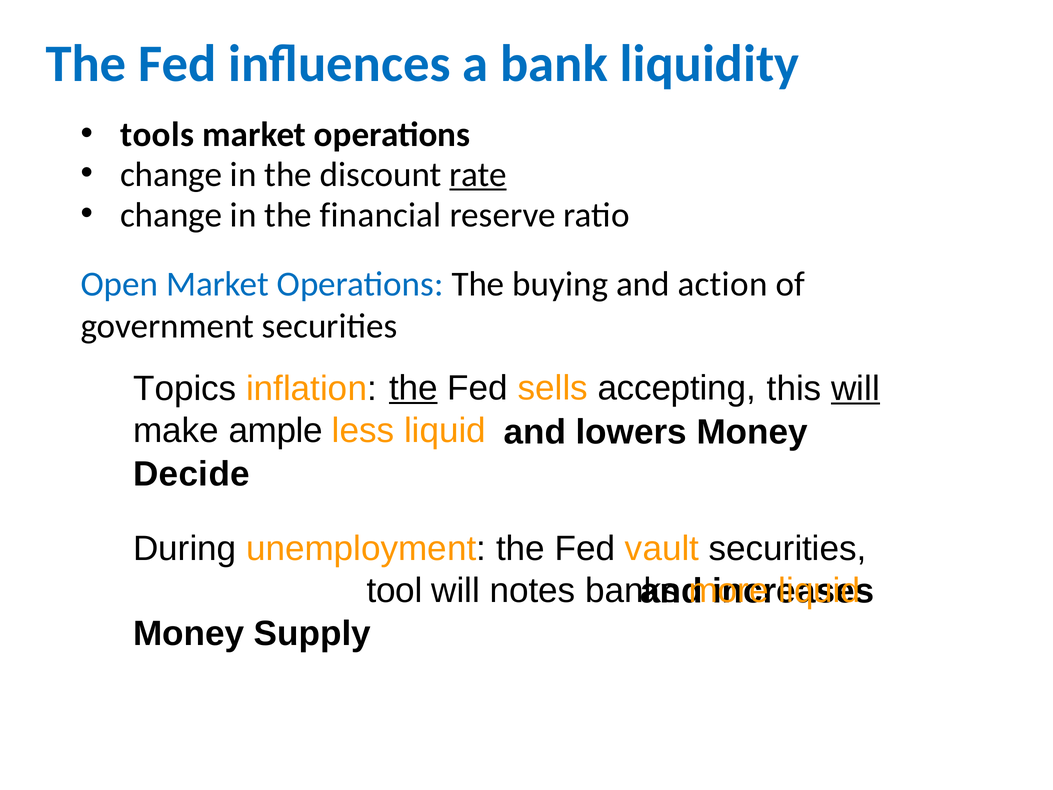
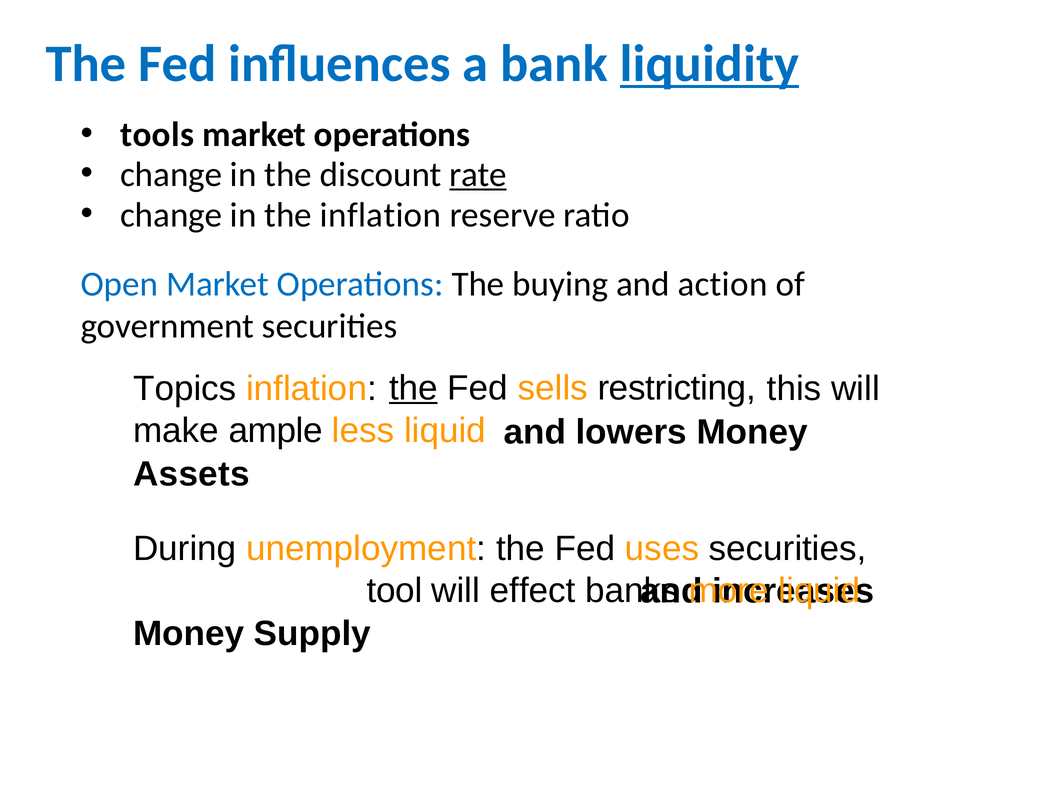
liquidity underline: none -> present (709, 64)
the financial: financial -> inflation (381, 215)
accepting: accepting -> restricting (677, 388)
will underline: present -> none (855, 388)
Decide: Decide -> Assets (191, 474)
vault: vault -> uses (662, 548)
notes: notes -> effect (533, 591)
